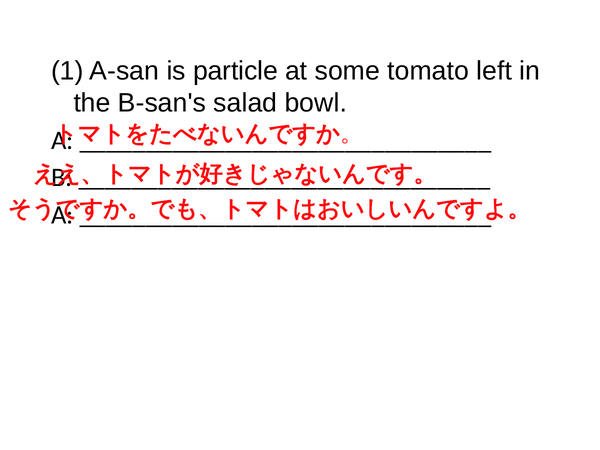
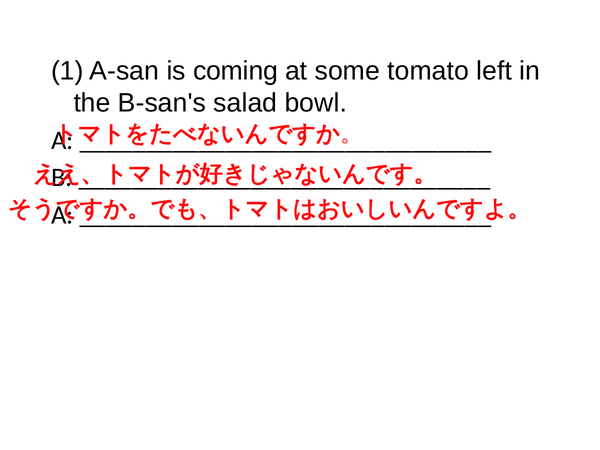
particle: particle -> coming (236, 71)
